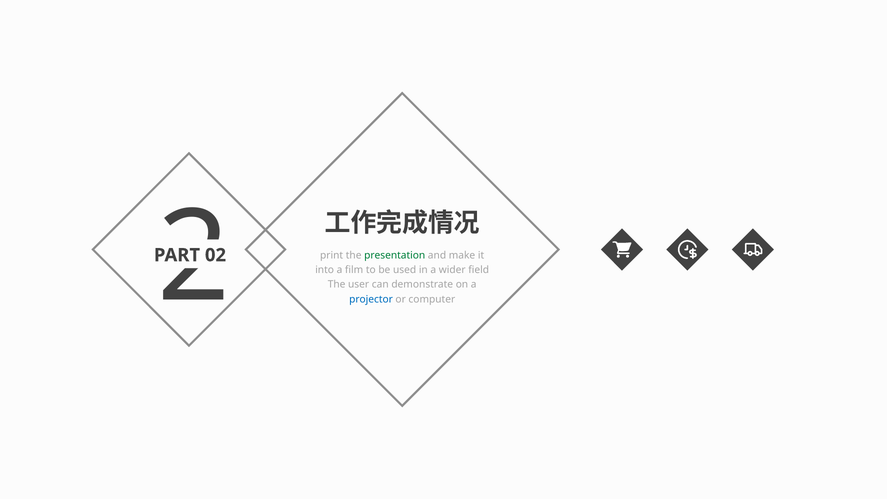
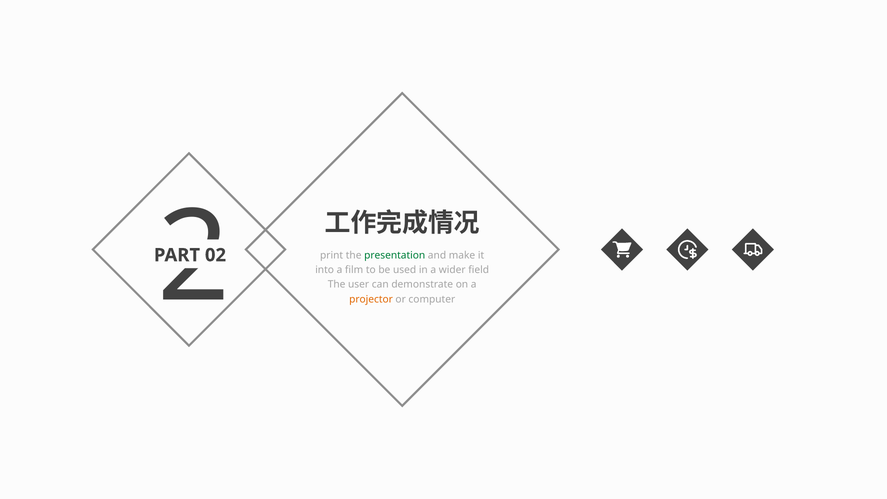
projector colour: blue -> orange (371, 299)
